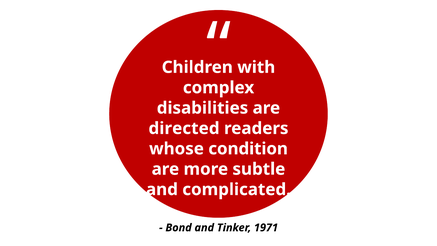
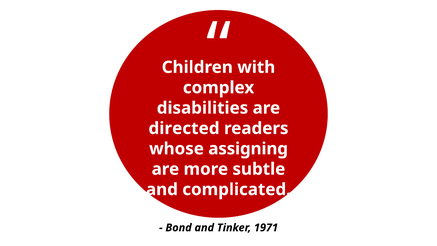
condition: condition -> assigning (248, 149)
